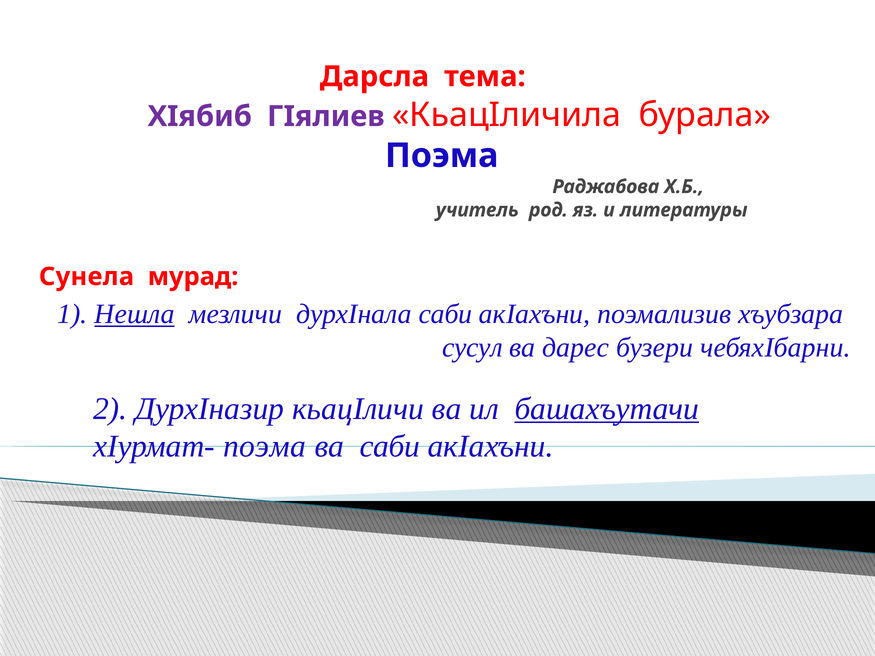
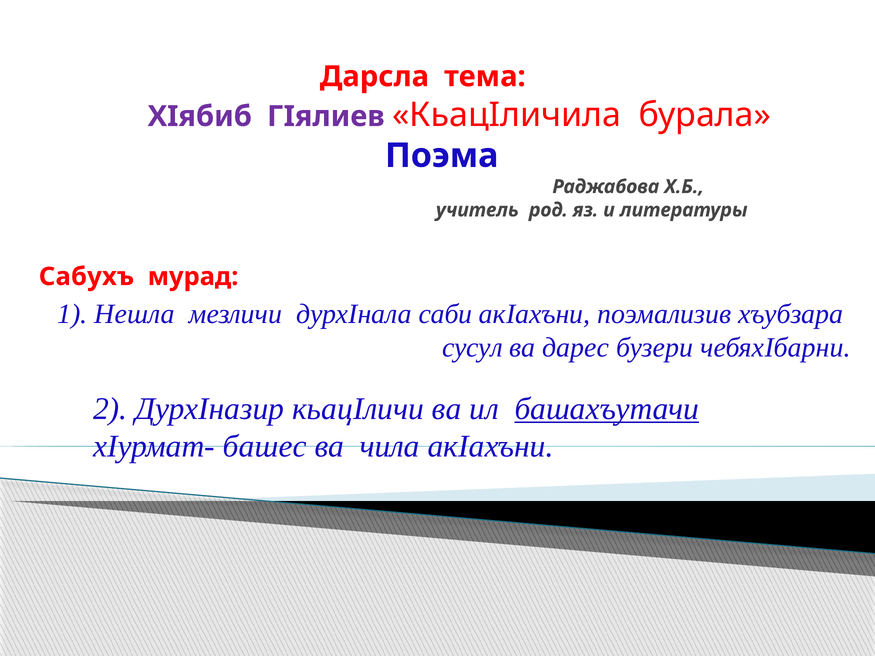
Сунела: Сунела -> Сабухъ (87, 277)
Нешла underline: present -> none (135, 314)
хIурмат- поэма: поэма -> башес (265, 447)
ва саби: саби -> чила (390, 447)
